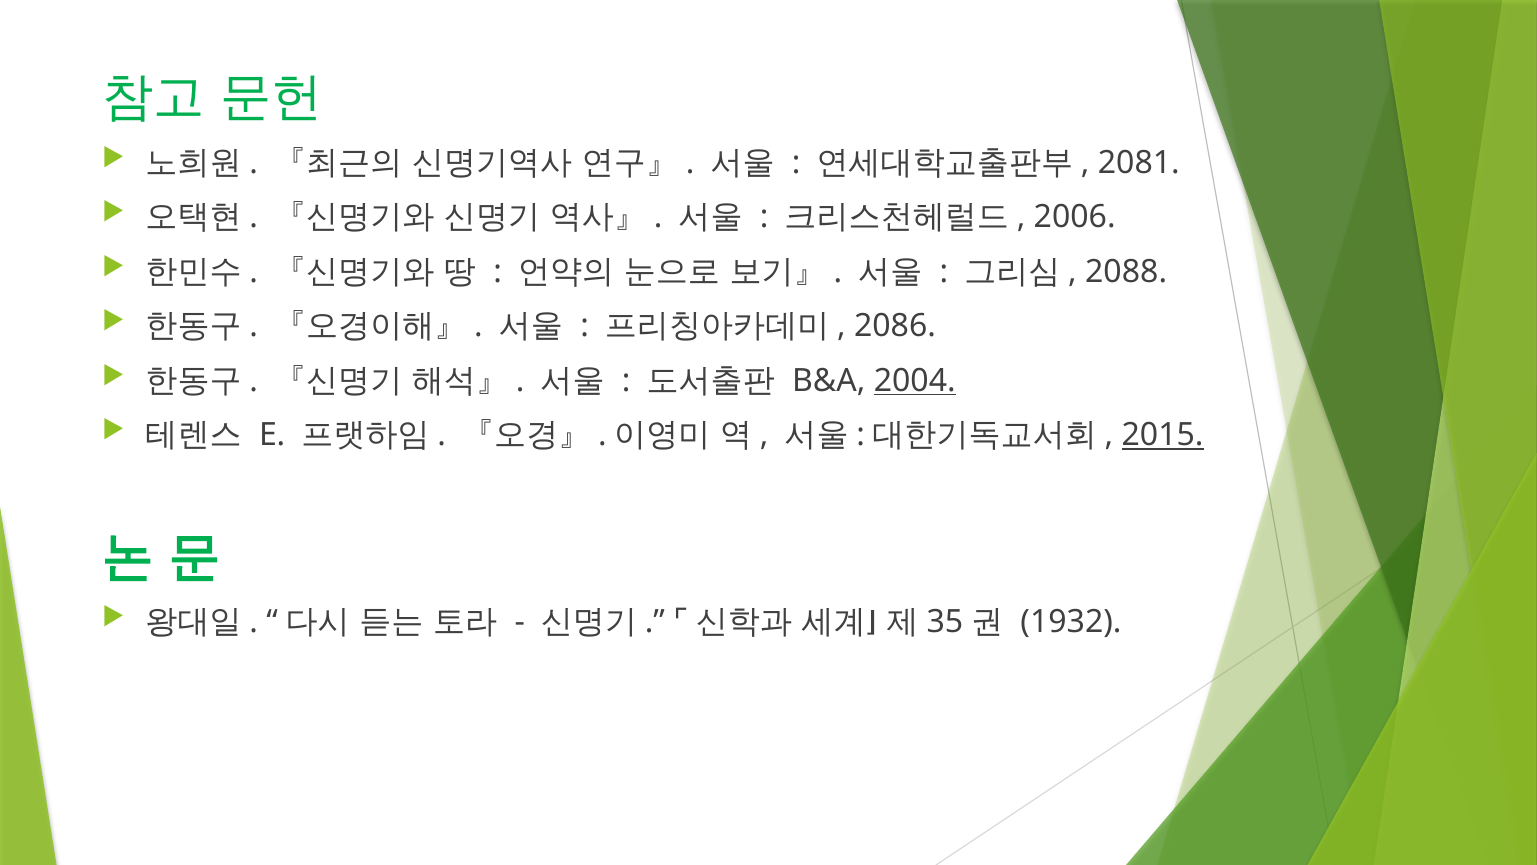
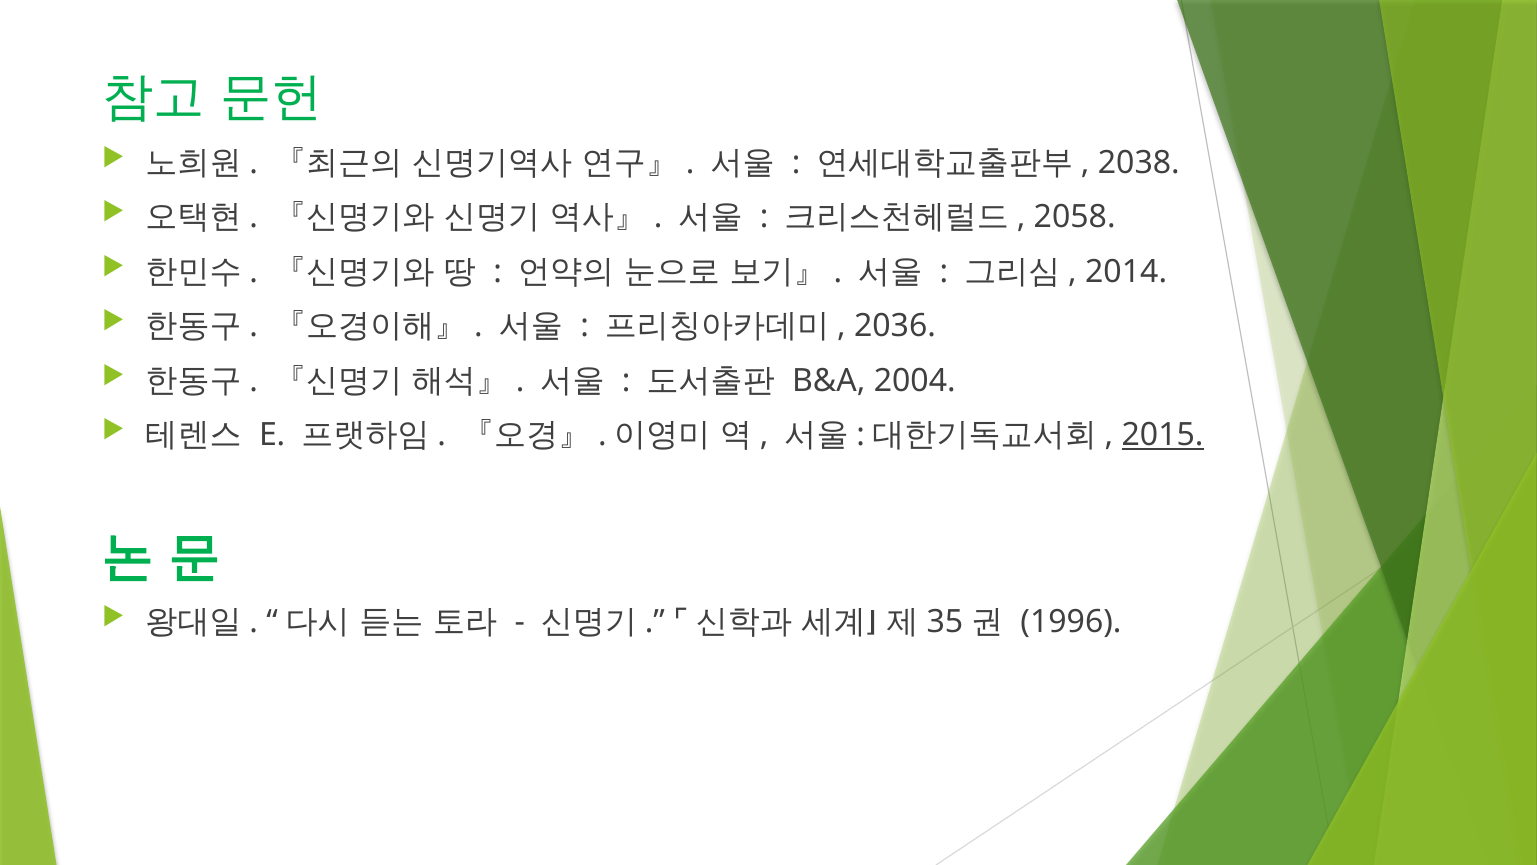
2081: 2081 -> 2038 (1139, 162)
2006: 2006 -> 2058 (1075, 217)
2088: 2088 -> 2014 (1126, 271)
2086: 2086 -> 2036 (895, 326)
2004 underline: present -> none (915, 380)
1932: 1932 -> 1996 (1071, 622)
